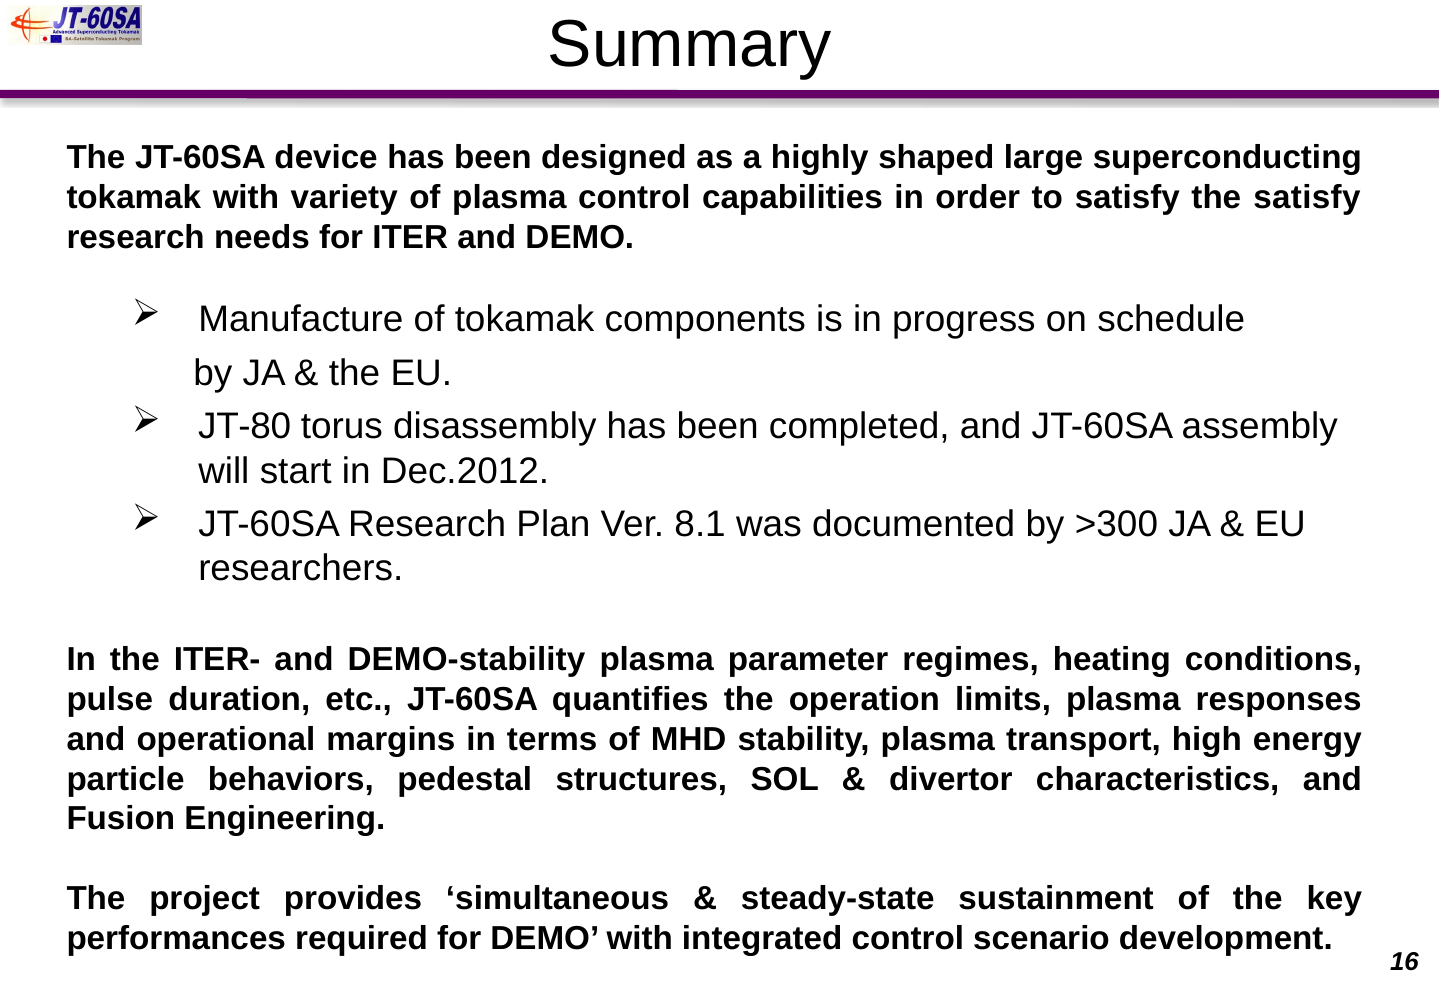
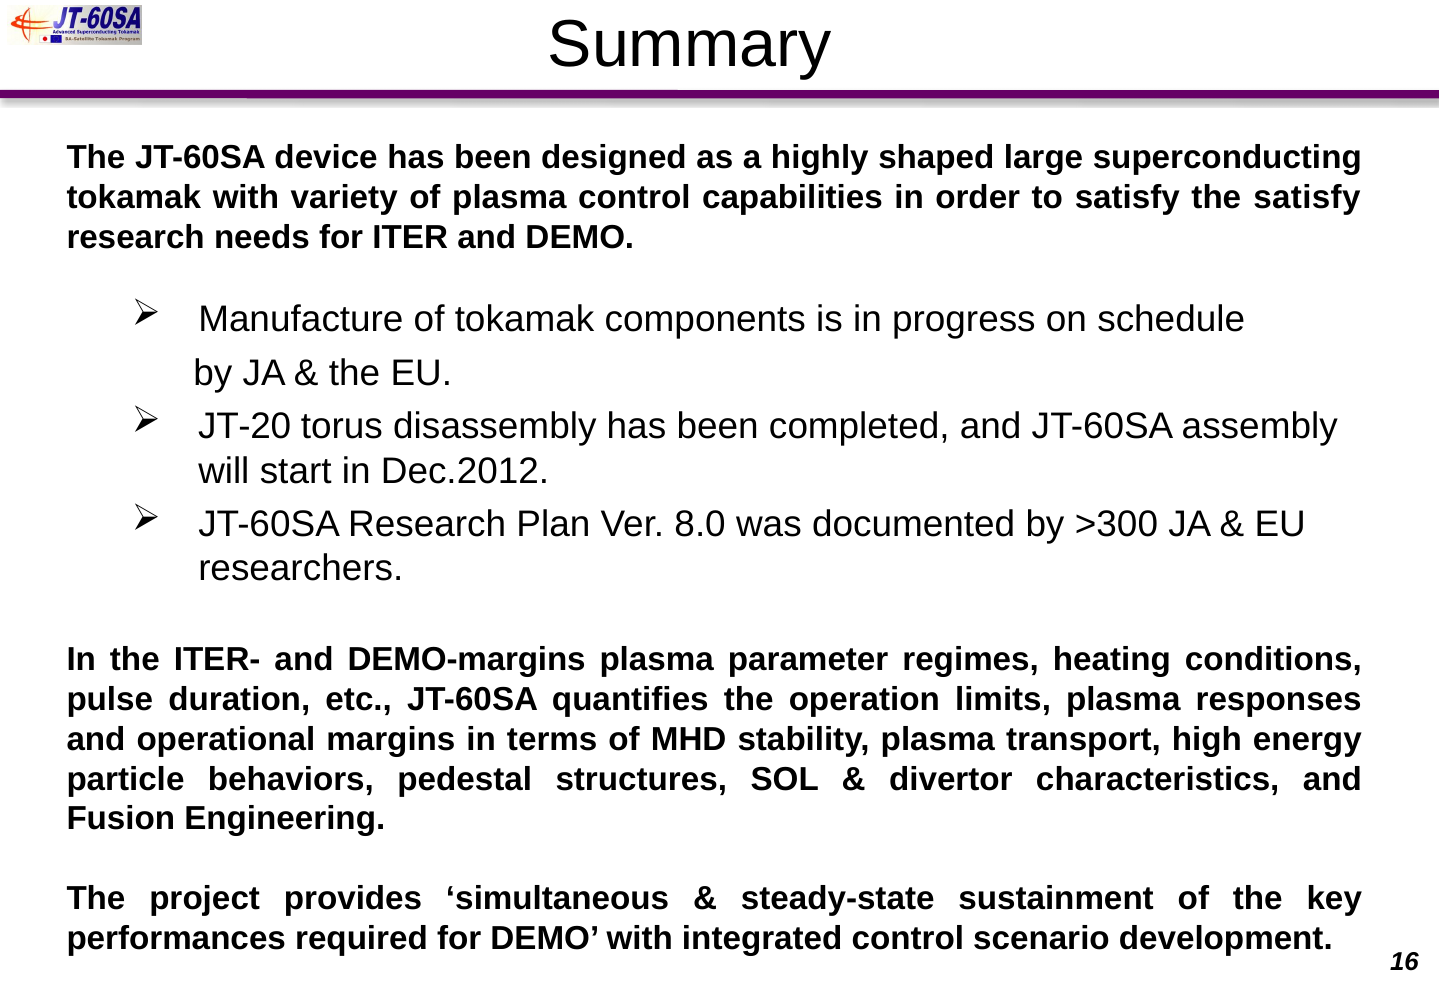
JT-80: JT-80 -> JT-20 (245, 427)
8.1: 8.1 -> 8.0 (700, 525)
DEMO-stability: DEMO-stability -> DEMO-margins (467, 660)
